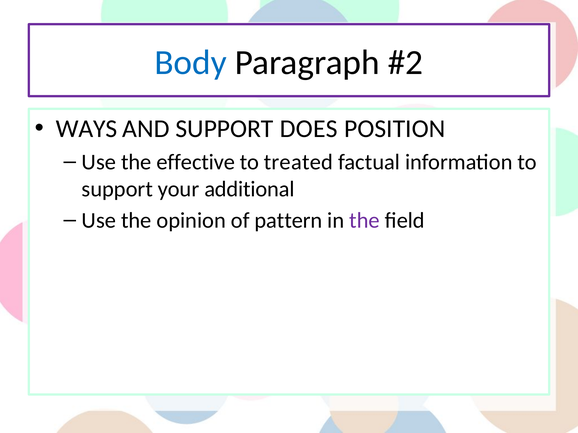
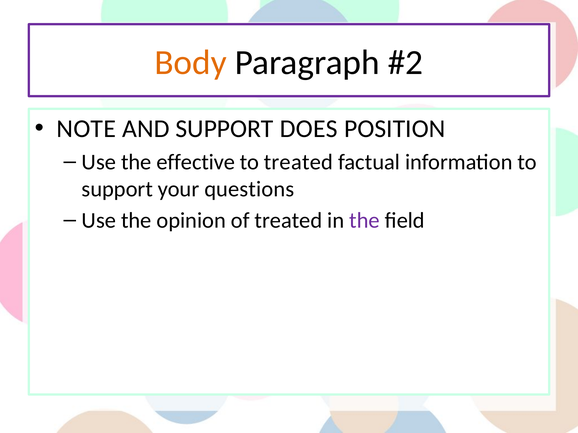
Body colour: blue -> orange (191, 63)
WAYS: WAYS -> NOTE (86, 129)
additional: additional -> questions (249, 189)
of pattern: pattern -> treated (288, 221)
